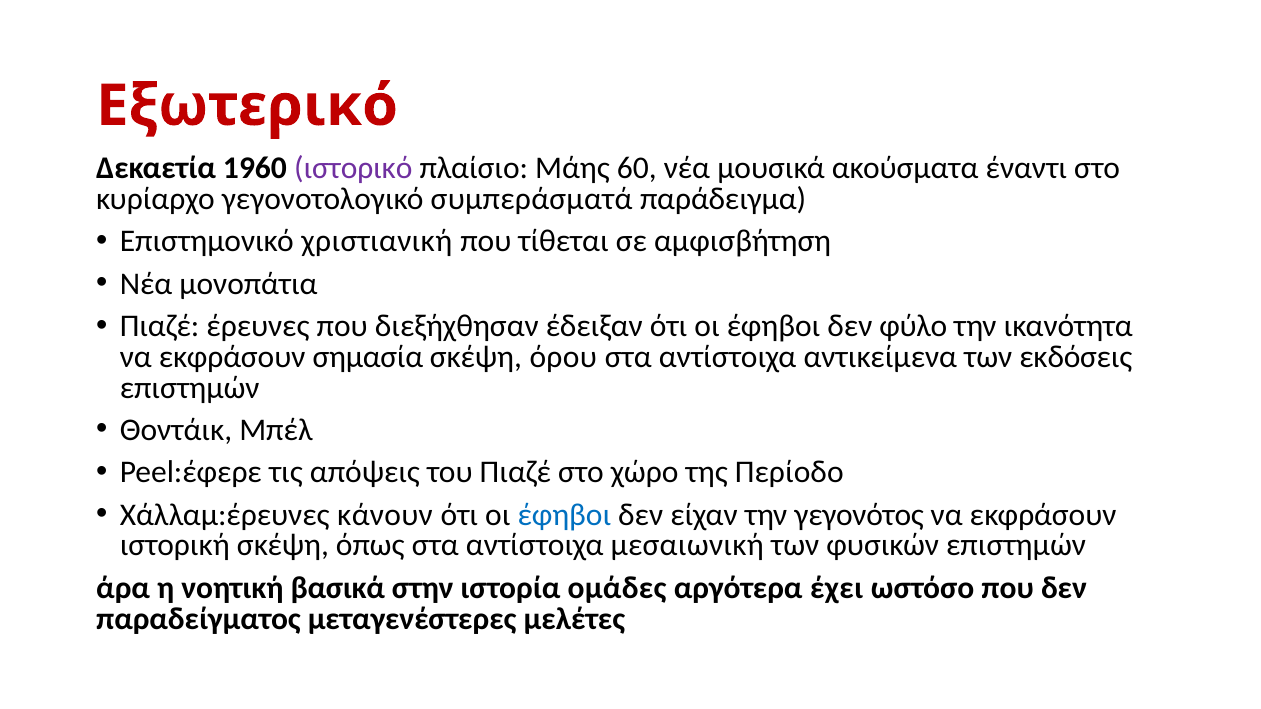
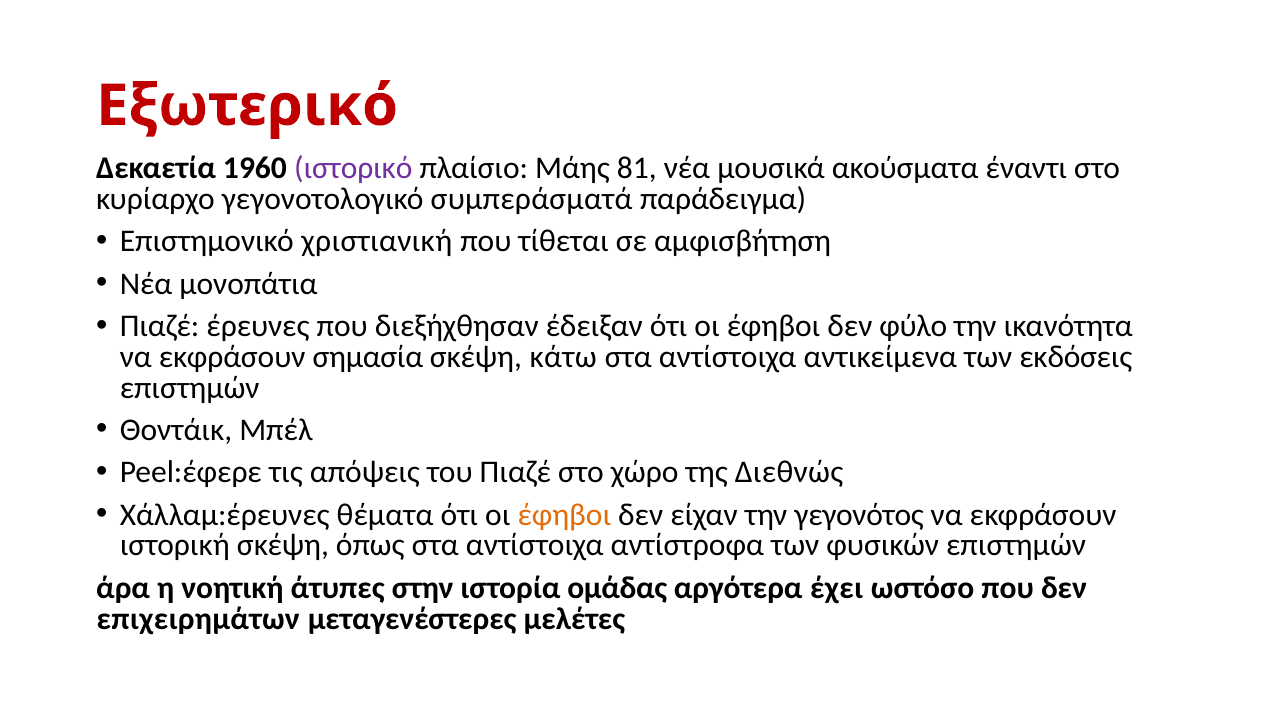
60: 60 -> 81 (637, 169)
όρου: όρου -> κάτω (563, 357)
Περίοδο: Περίοδο -> Διεθνώς (789, 473)
κάνουν: κάνουν -> θέματα (385, 515)
έφηβοι colour: blue -> orange (564, 515)
μεσαιωνική: μεσαιωνική -> αντίστροφα (687, 546)
βασικά: βασικά -> άτυπες (338, 588)
ομάδες: ομάδες -> ομάδας (617, 588)
παραδείγματος: παραδείγματος -> επιχειρημάτων (198, 619)
